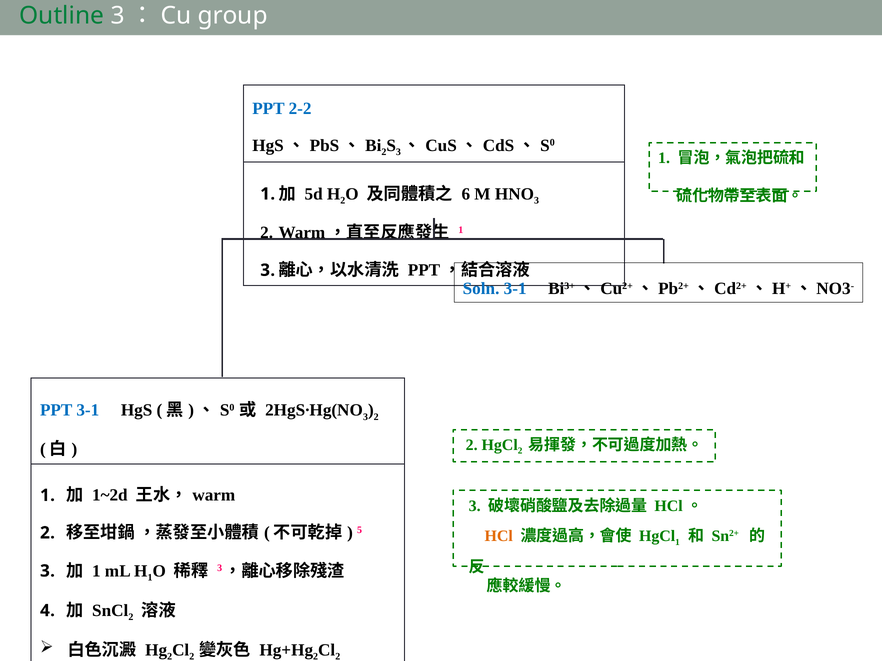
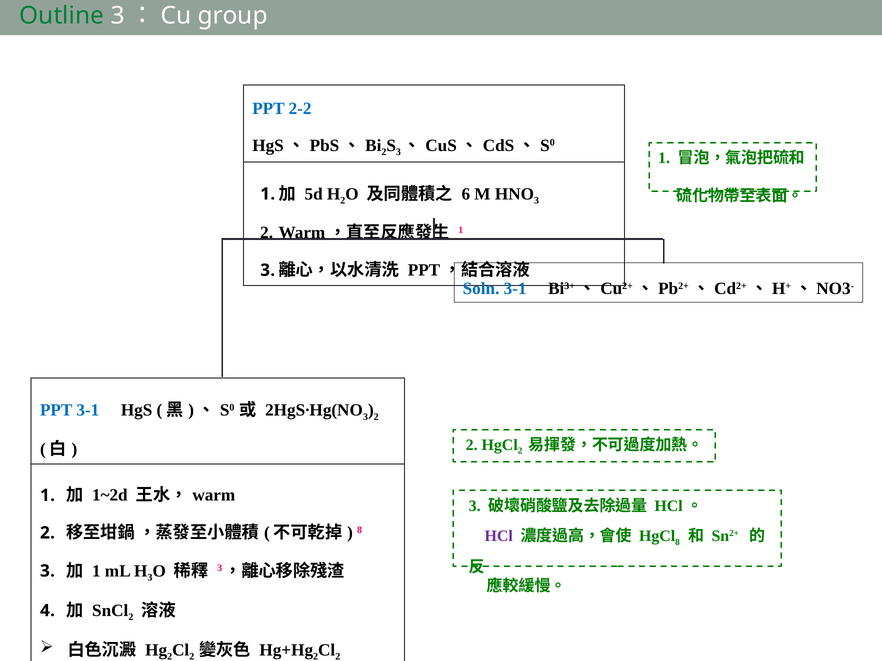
HCl colour: orange -> purple (499, 536)
1: 1 -> 8 (677, 542)
5: 5 -> 8 (360, 530)
1: 1 -> 3 (150, 578)
